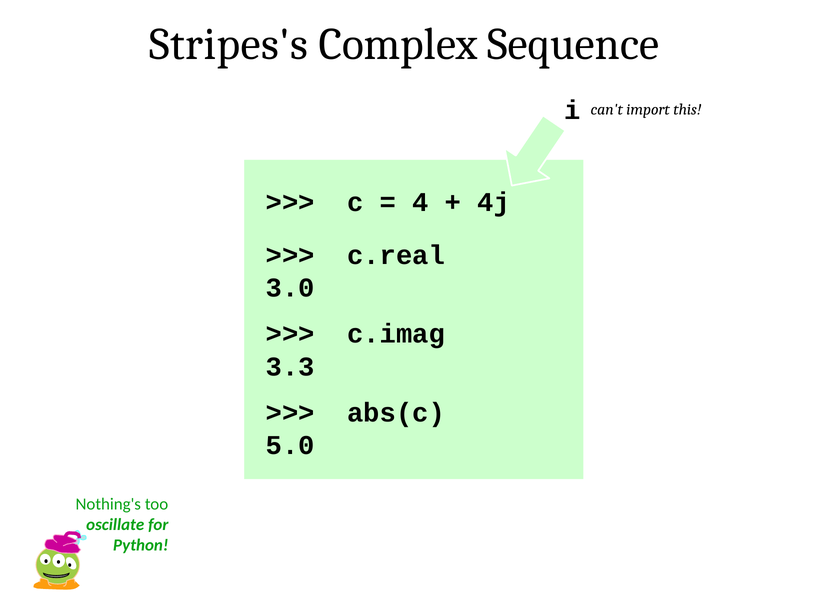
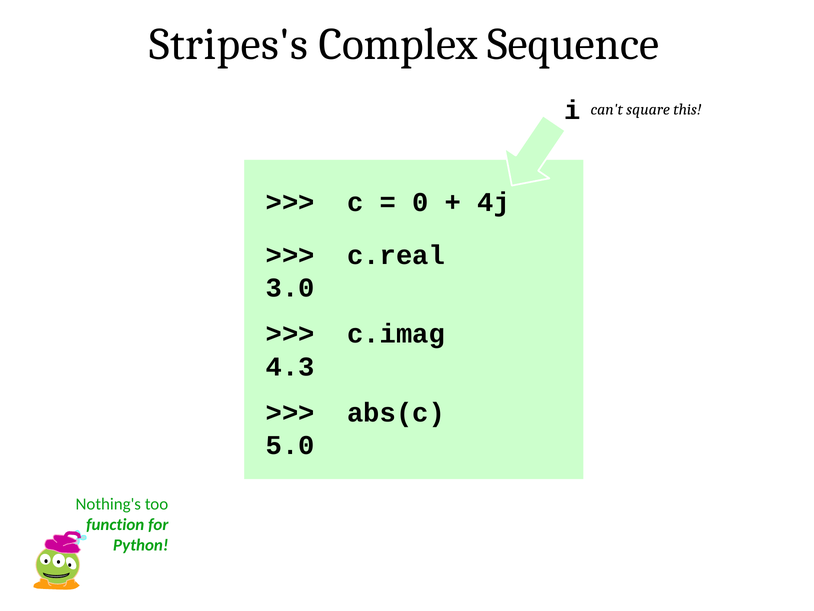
import: import -> square (648, 109)
4: 4 -> 0 (420, 202)
3.3: 3.3 -> 4.3 (290, 366)
oscillate: oscillate -> function (115, 524)
